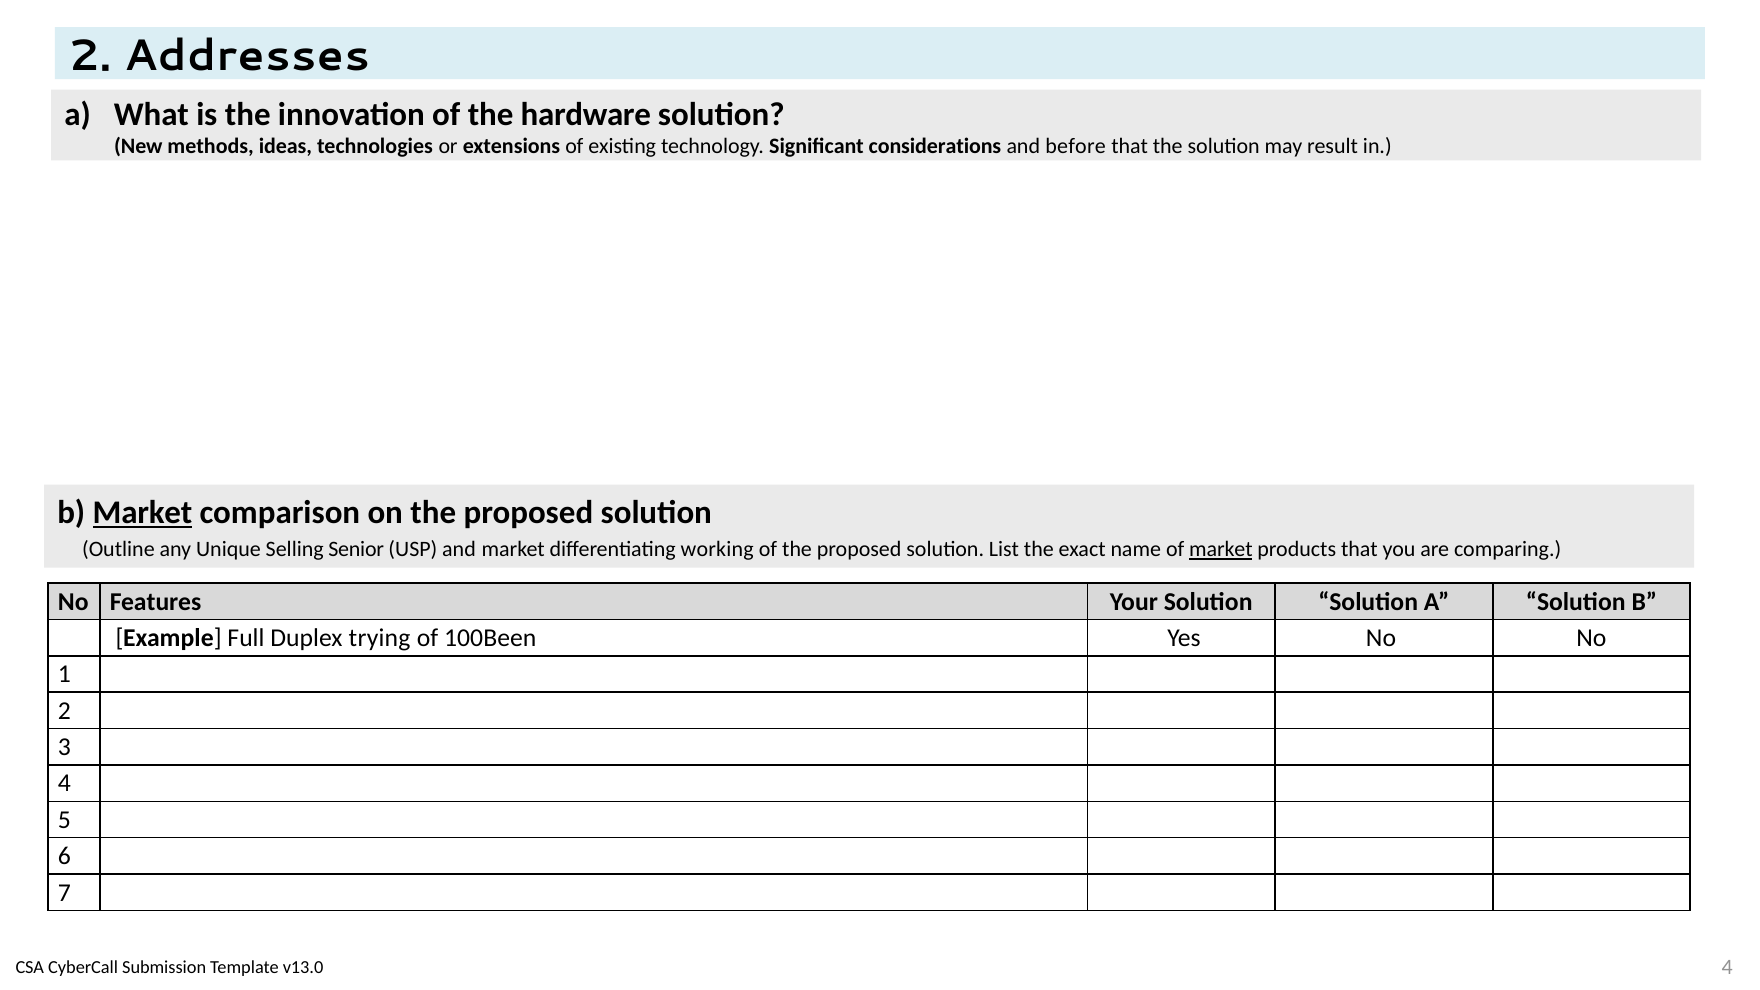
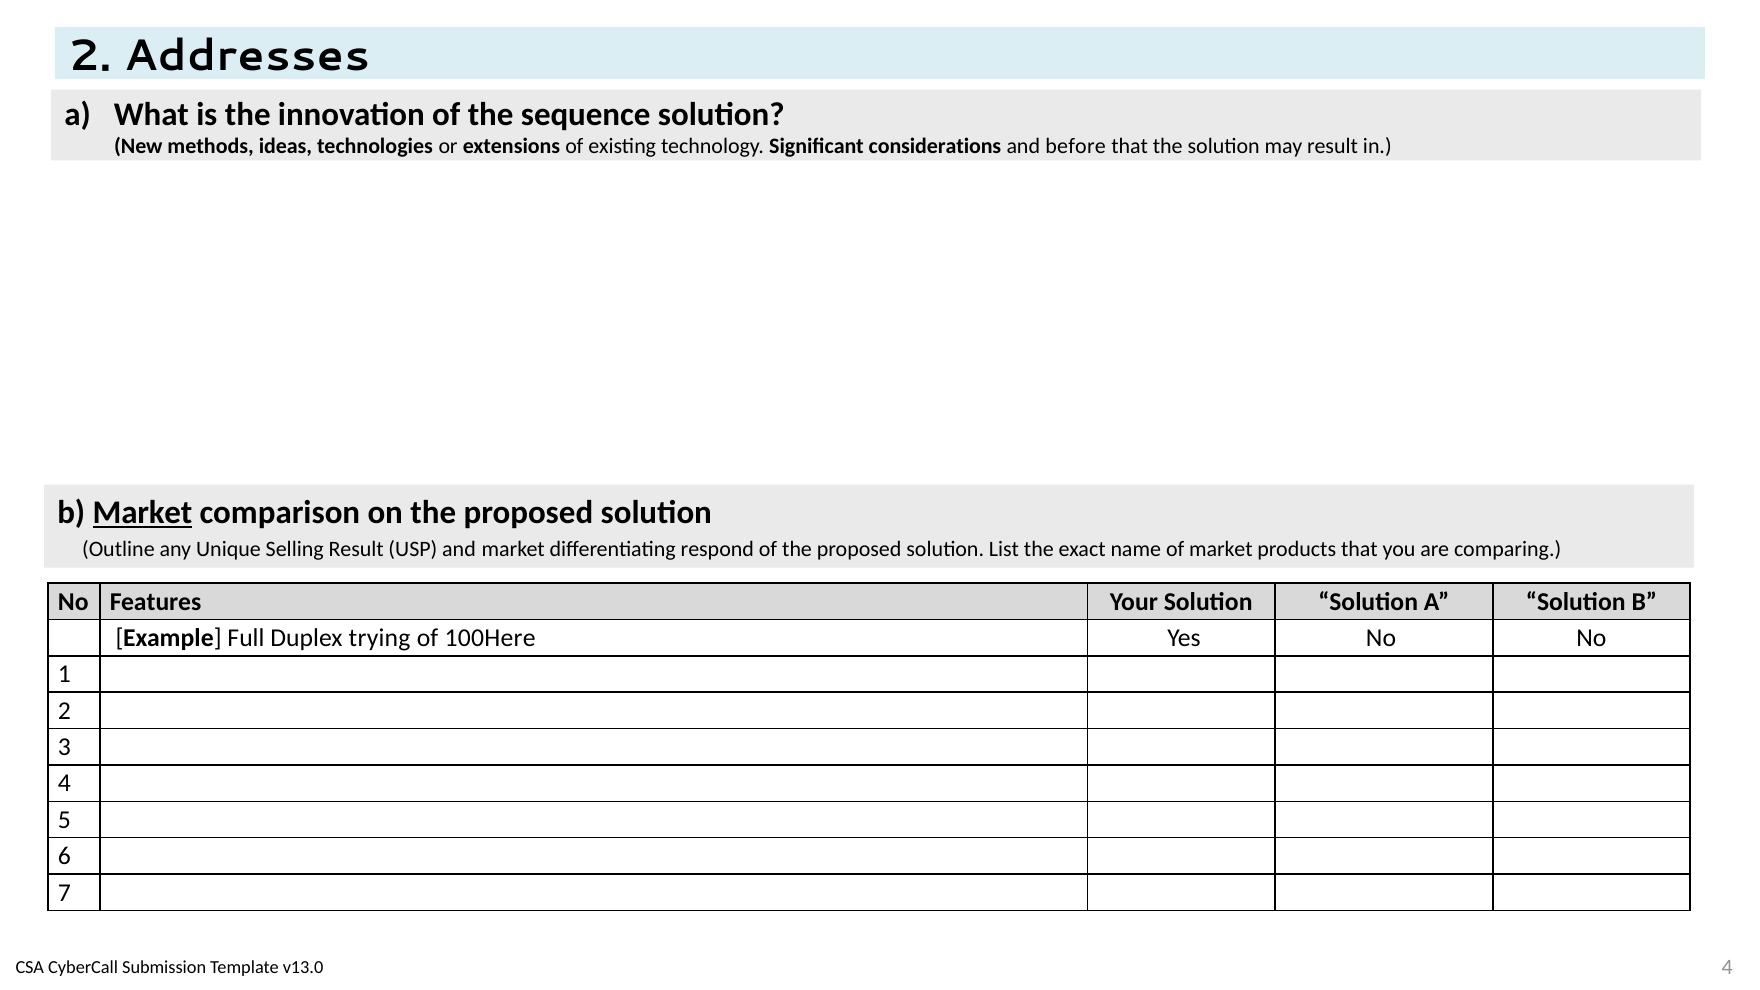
hardware: hardware -> sequence (586, 114)
Selling Senior: Senior -> Result (356, 550)
working: working -> respond (717, 550)
market underline: present -> none (1221, 550)
100Been: 100Been -> 100Here (490, 638)
